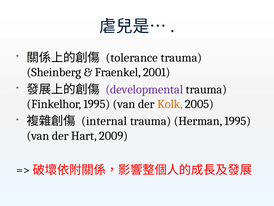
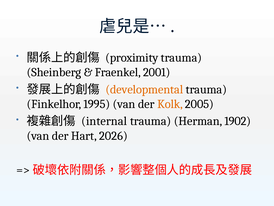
tolerance: tolerance -> proximity (132, 57)
developmental colour: purple -> orange (144, 89)
Herman 1995: 1995 -> 1902 (238, 121)
2009: 2009 -> 2026 (113, 135)
